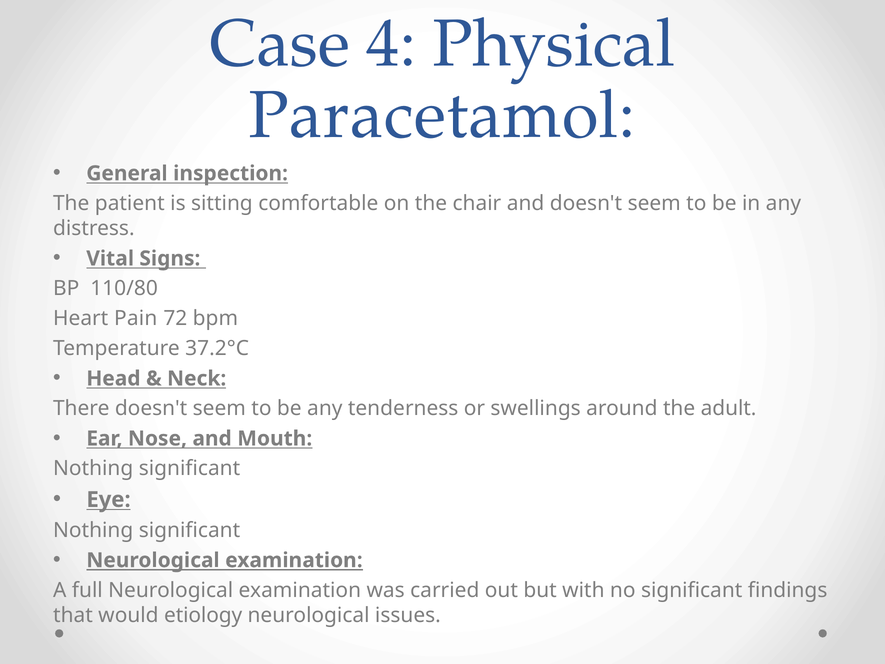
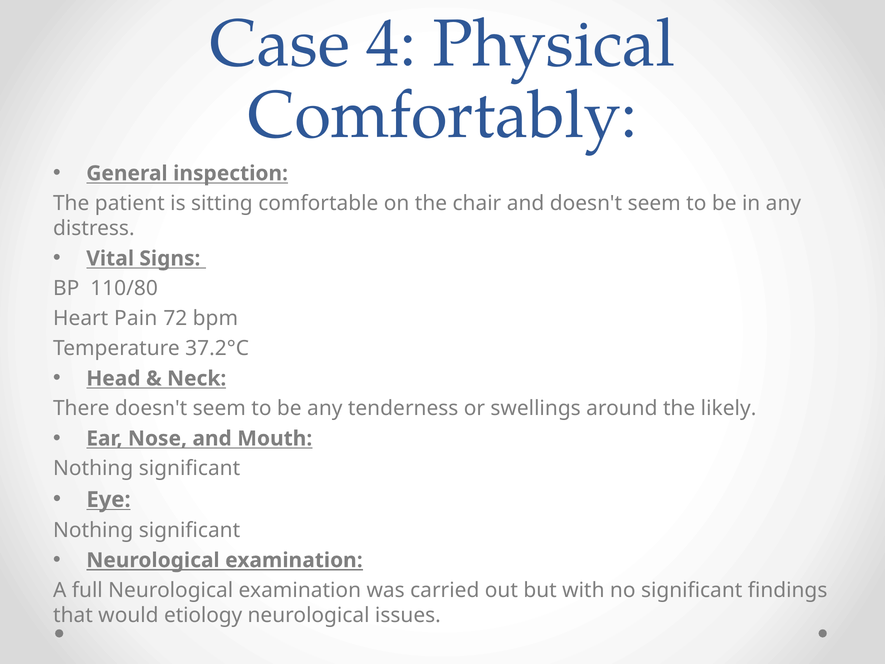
Paracetamol: Paracetamol -> Comfortably (443, 115)
adult: adult -> likely (729, 408)
